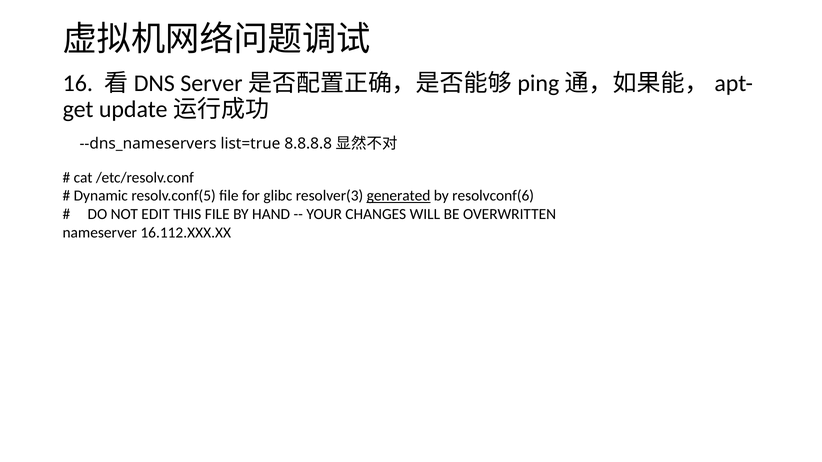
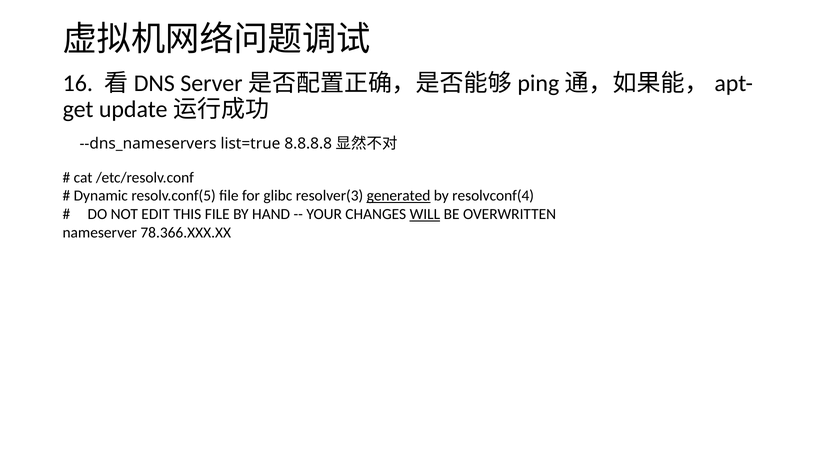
resolvconf(6: resolvconf(6 -> resolvconf(4 (493, 196)
WILL underline: none -> present (425, 215)
16.112.XXX.XX: 16.112.XXX.XX -> 78.366.XXX.XX (186, 233)
